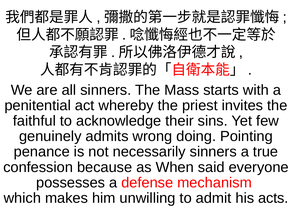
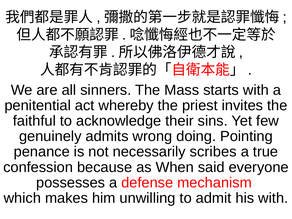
necessarily sinners: sinners -> scribes (213, 152)
his acts: acts -> with (273, 198)
